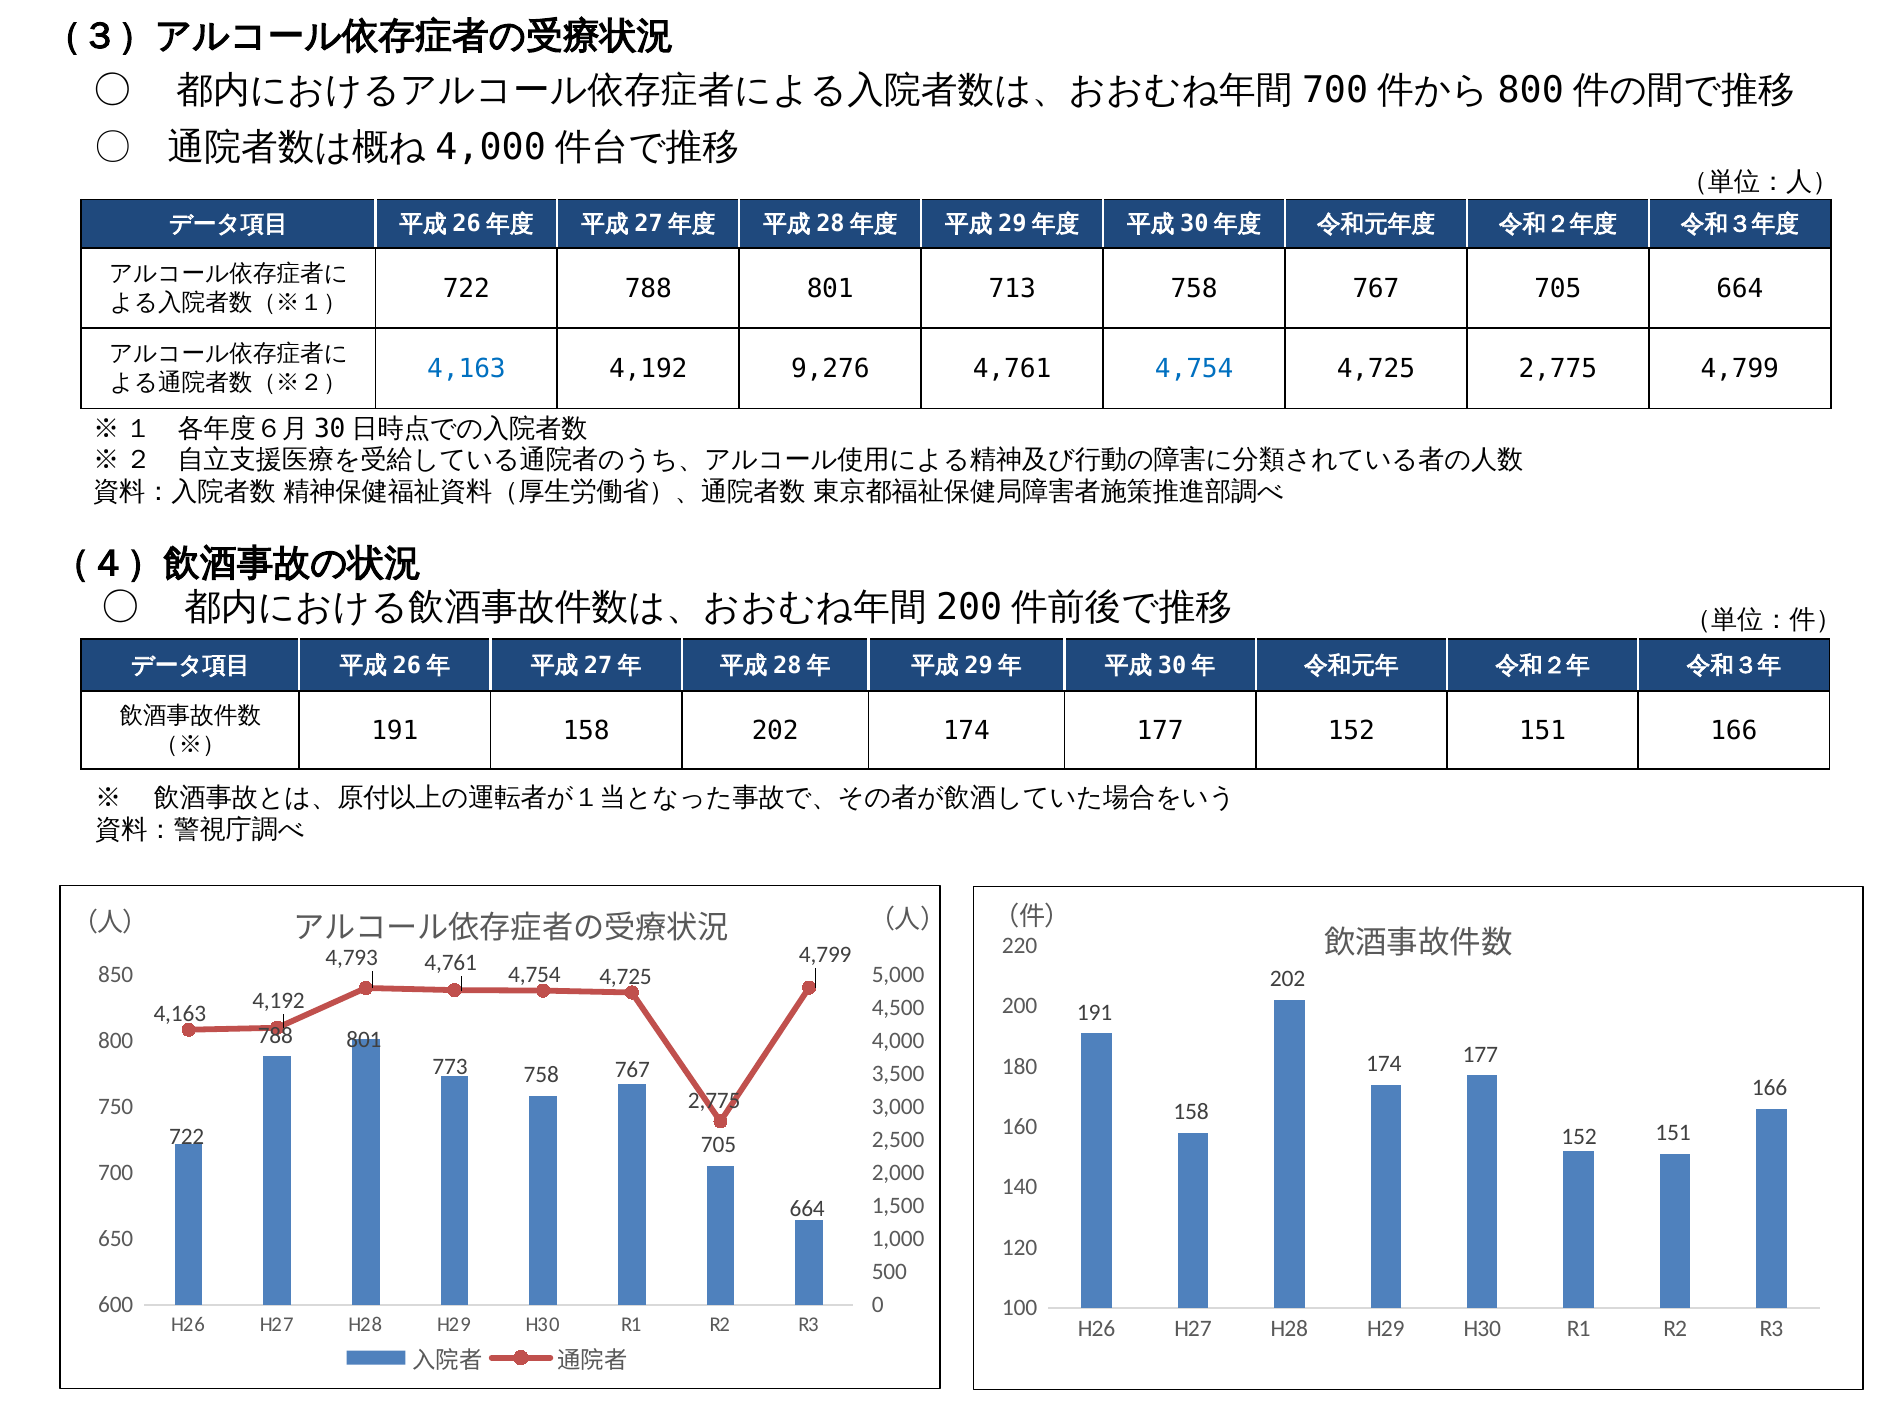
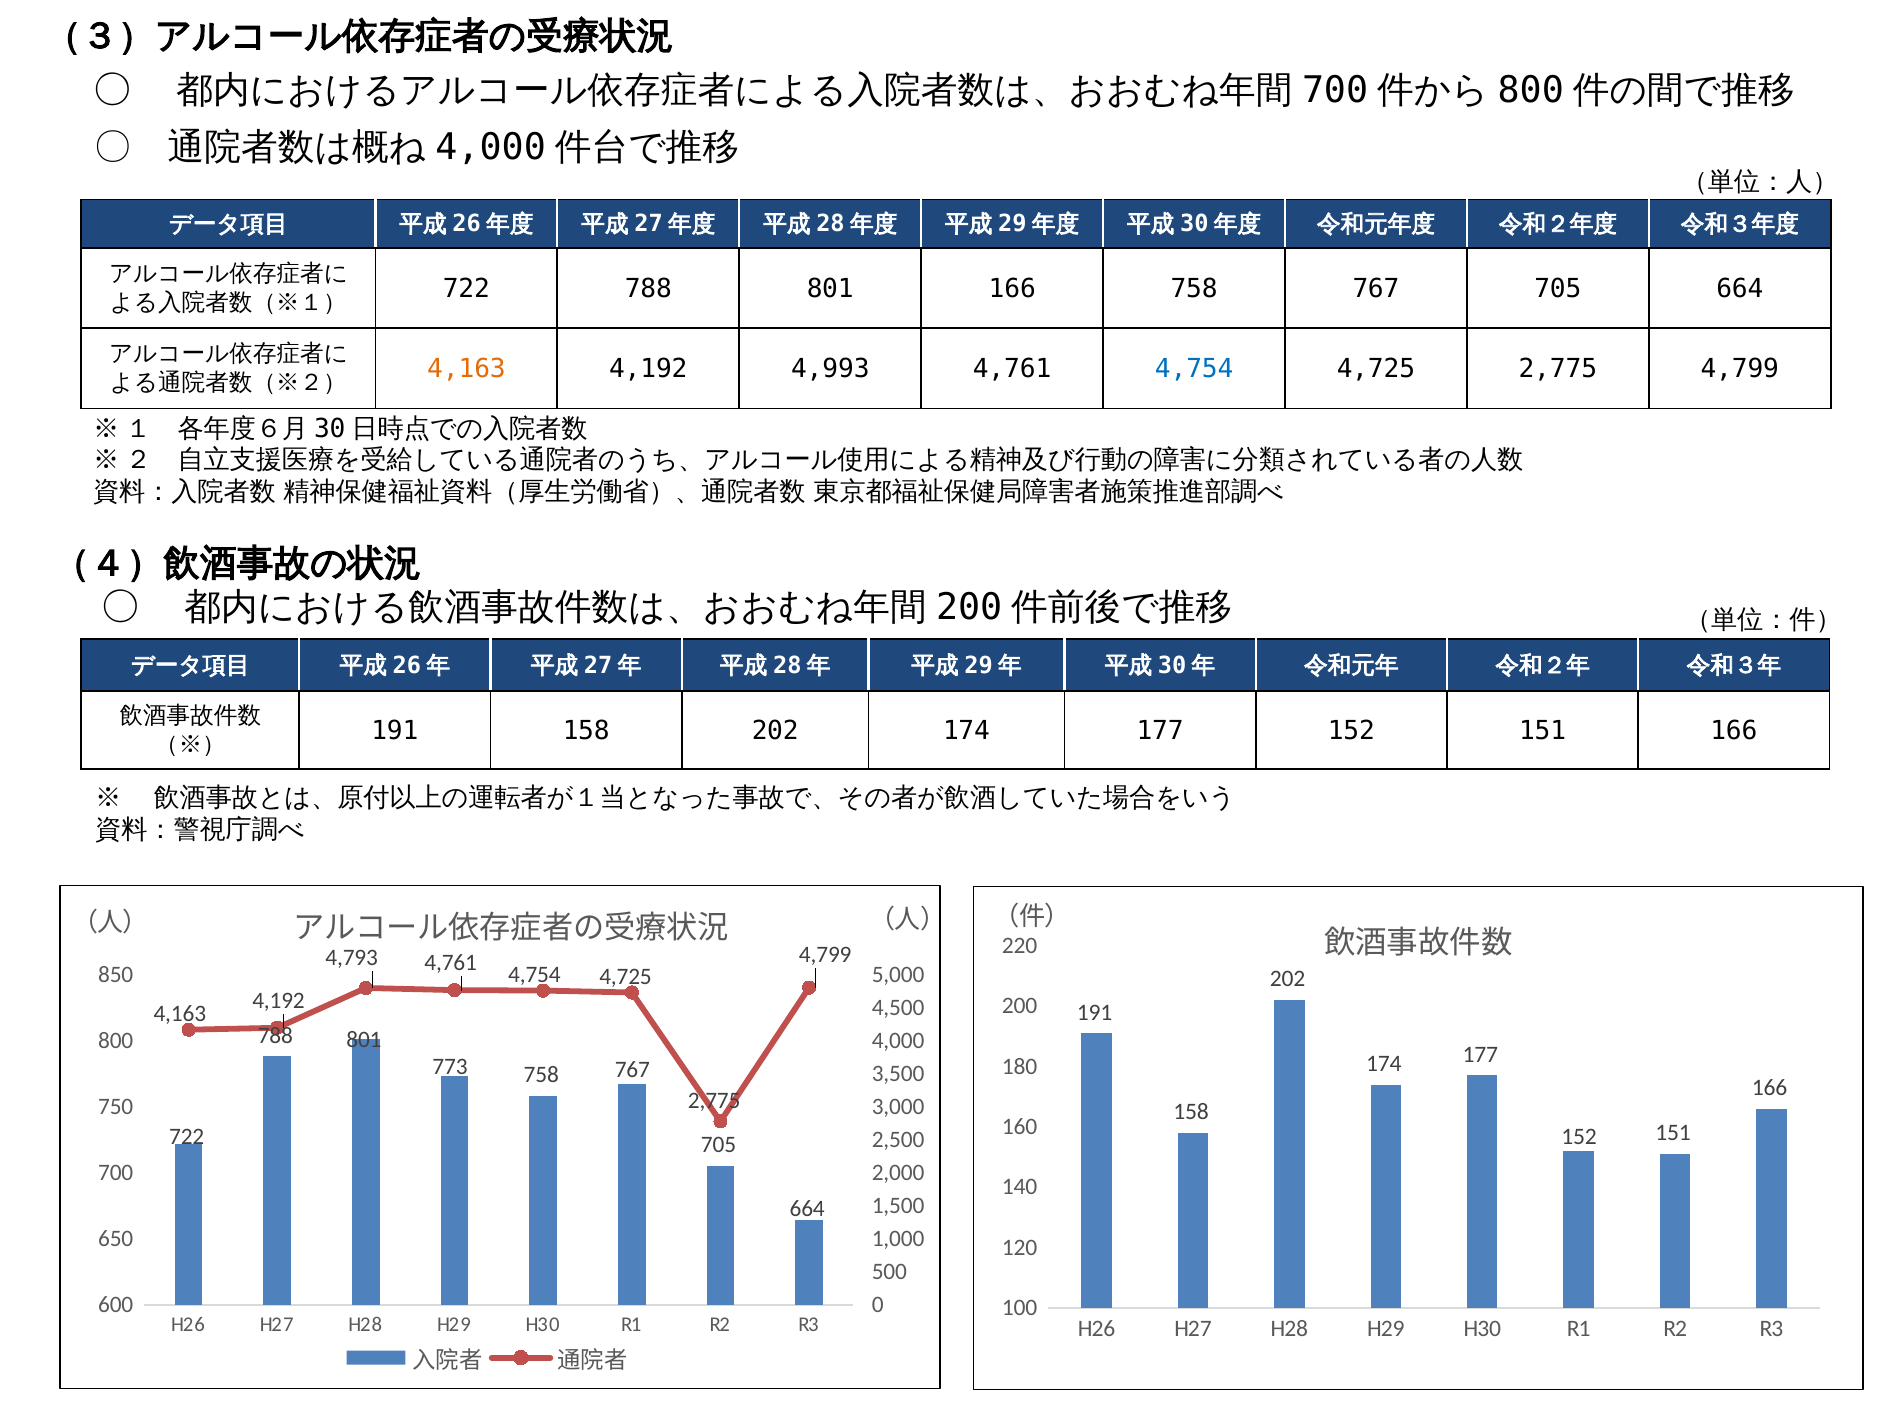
801 713: 713 -> 166 (1012, 288)
4,163 colour: blue -> orange (466, 368)
9,276: 9,276 -> 4,993 (830, 368)
